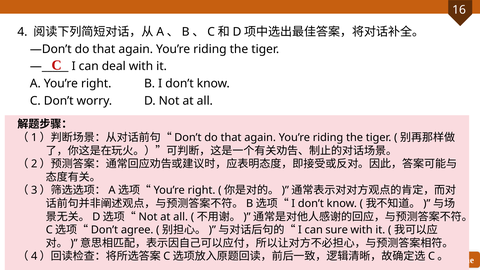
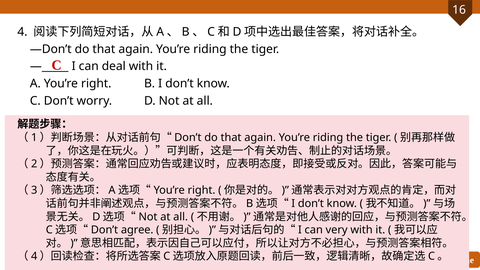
sure: sure -> very (337, 230)
